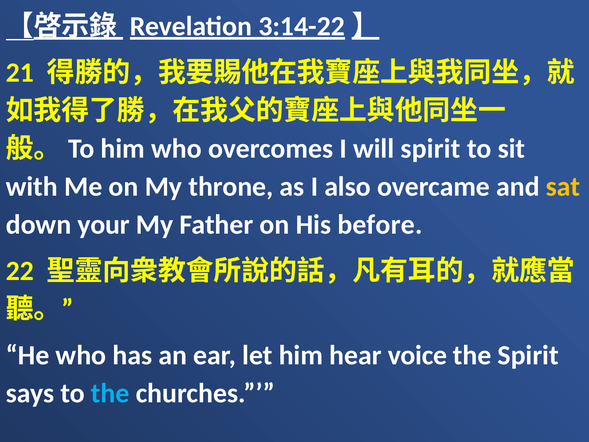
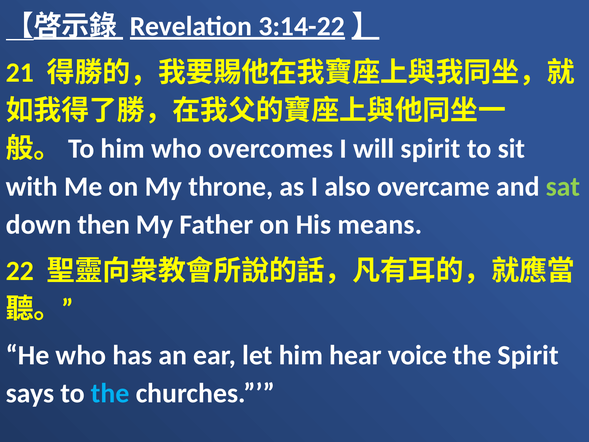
sat colour: yellow -> light green (563, 187)
your: your -> then (104, 225)
before: before -> means (380, 225)
